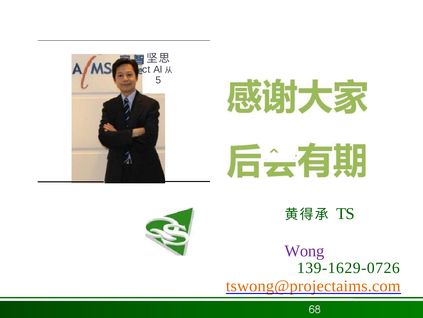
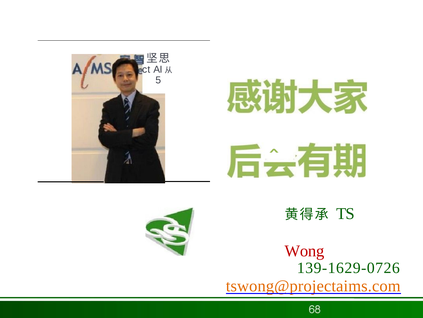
Wong colour: purple -> red (304, 251)
